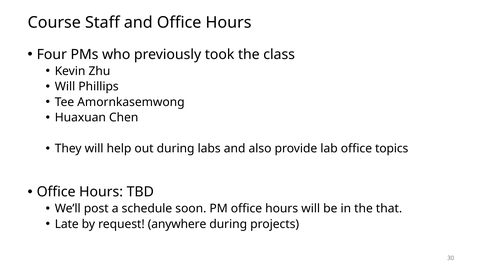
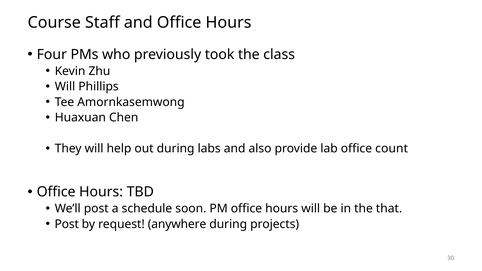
topics: topics -> count (392, 149)
Late: Late -> Post (67, 224)
